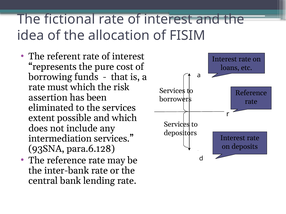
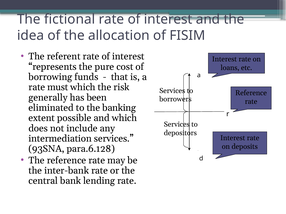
assertion: assertion -> generally (48, 98)
the services: services -> banking (119, 108)
